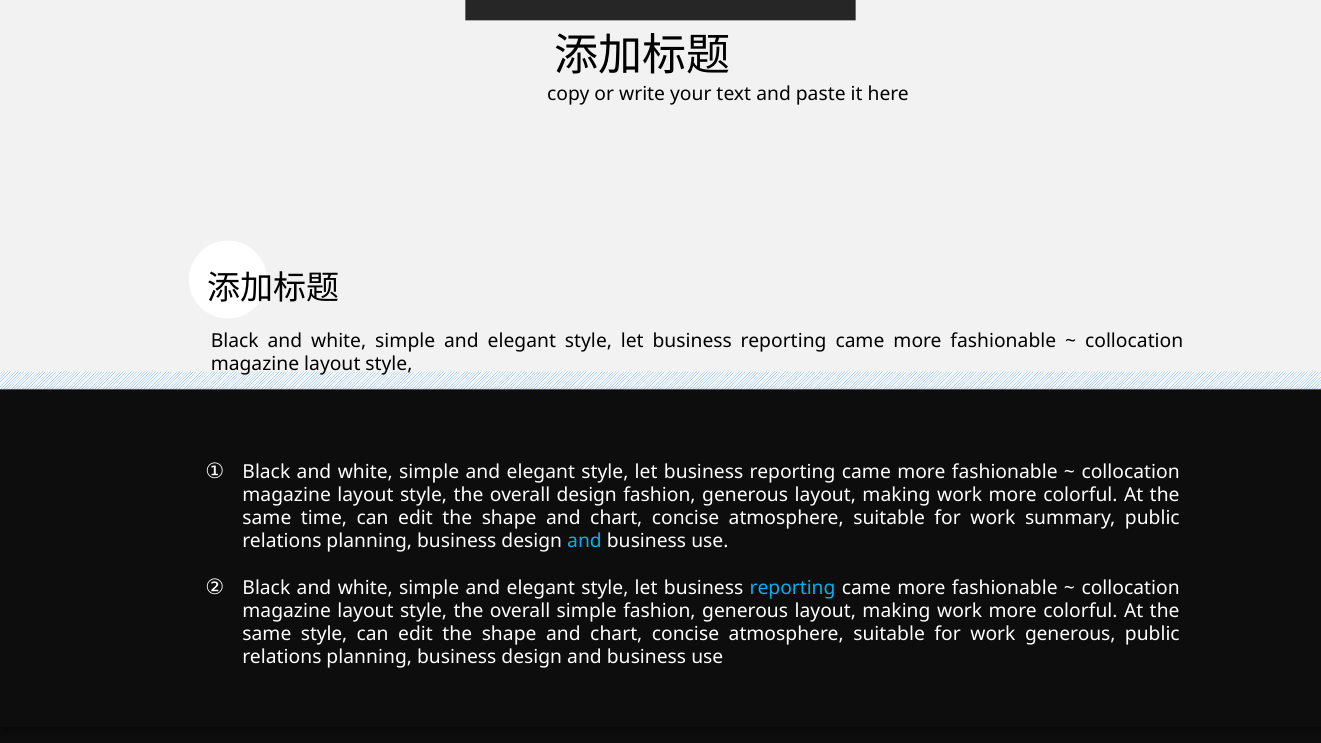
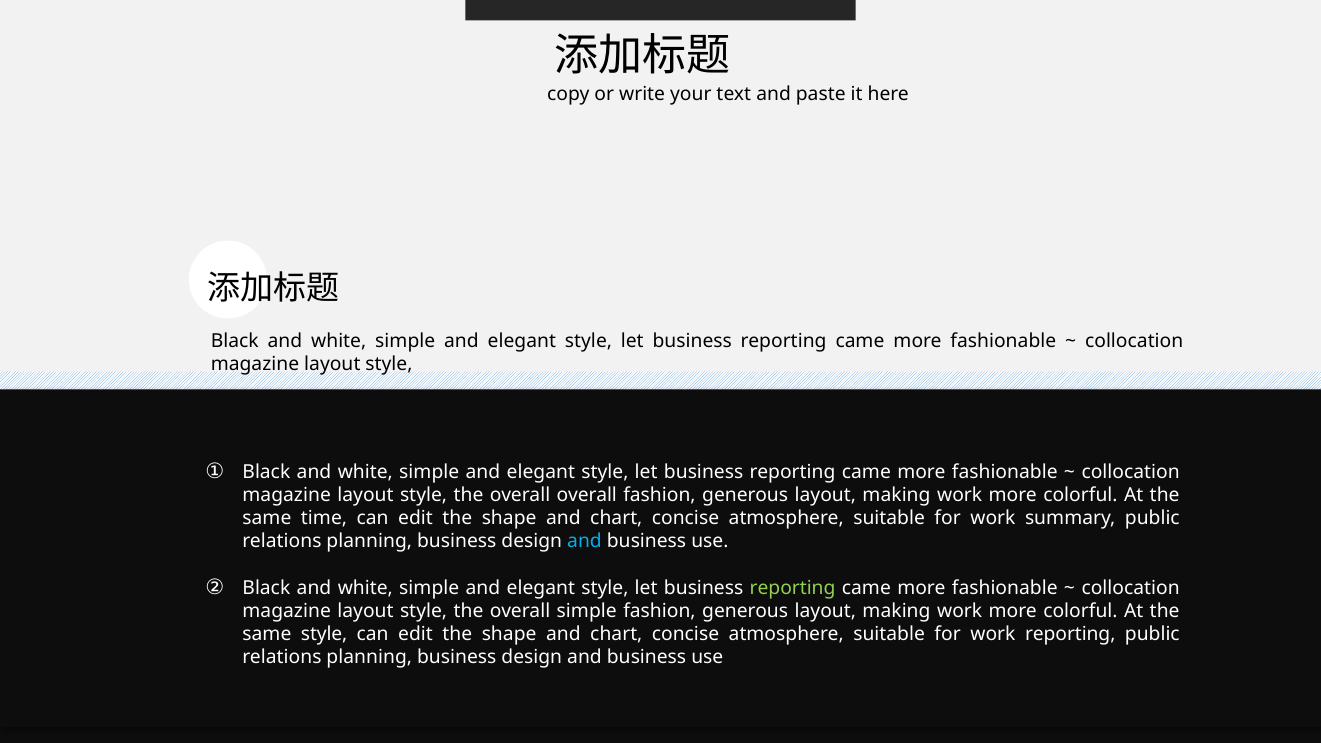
overall design: design -> overall (587, 495)
reporting colour: light blue -> light green (793, 588)
work generous: generous -> reporting (1070, 634)
